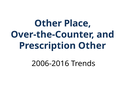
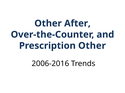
Place: Place -> After (77, 24)
